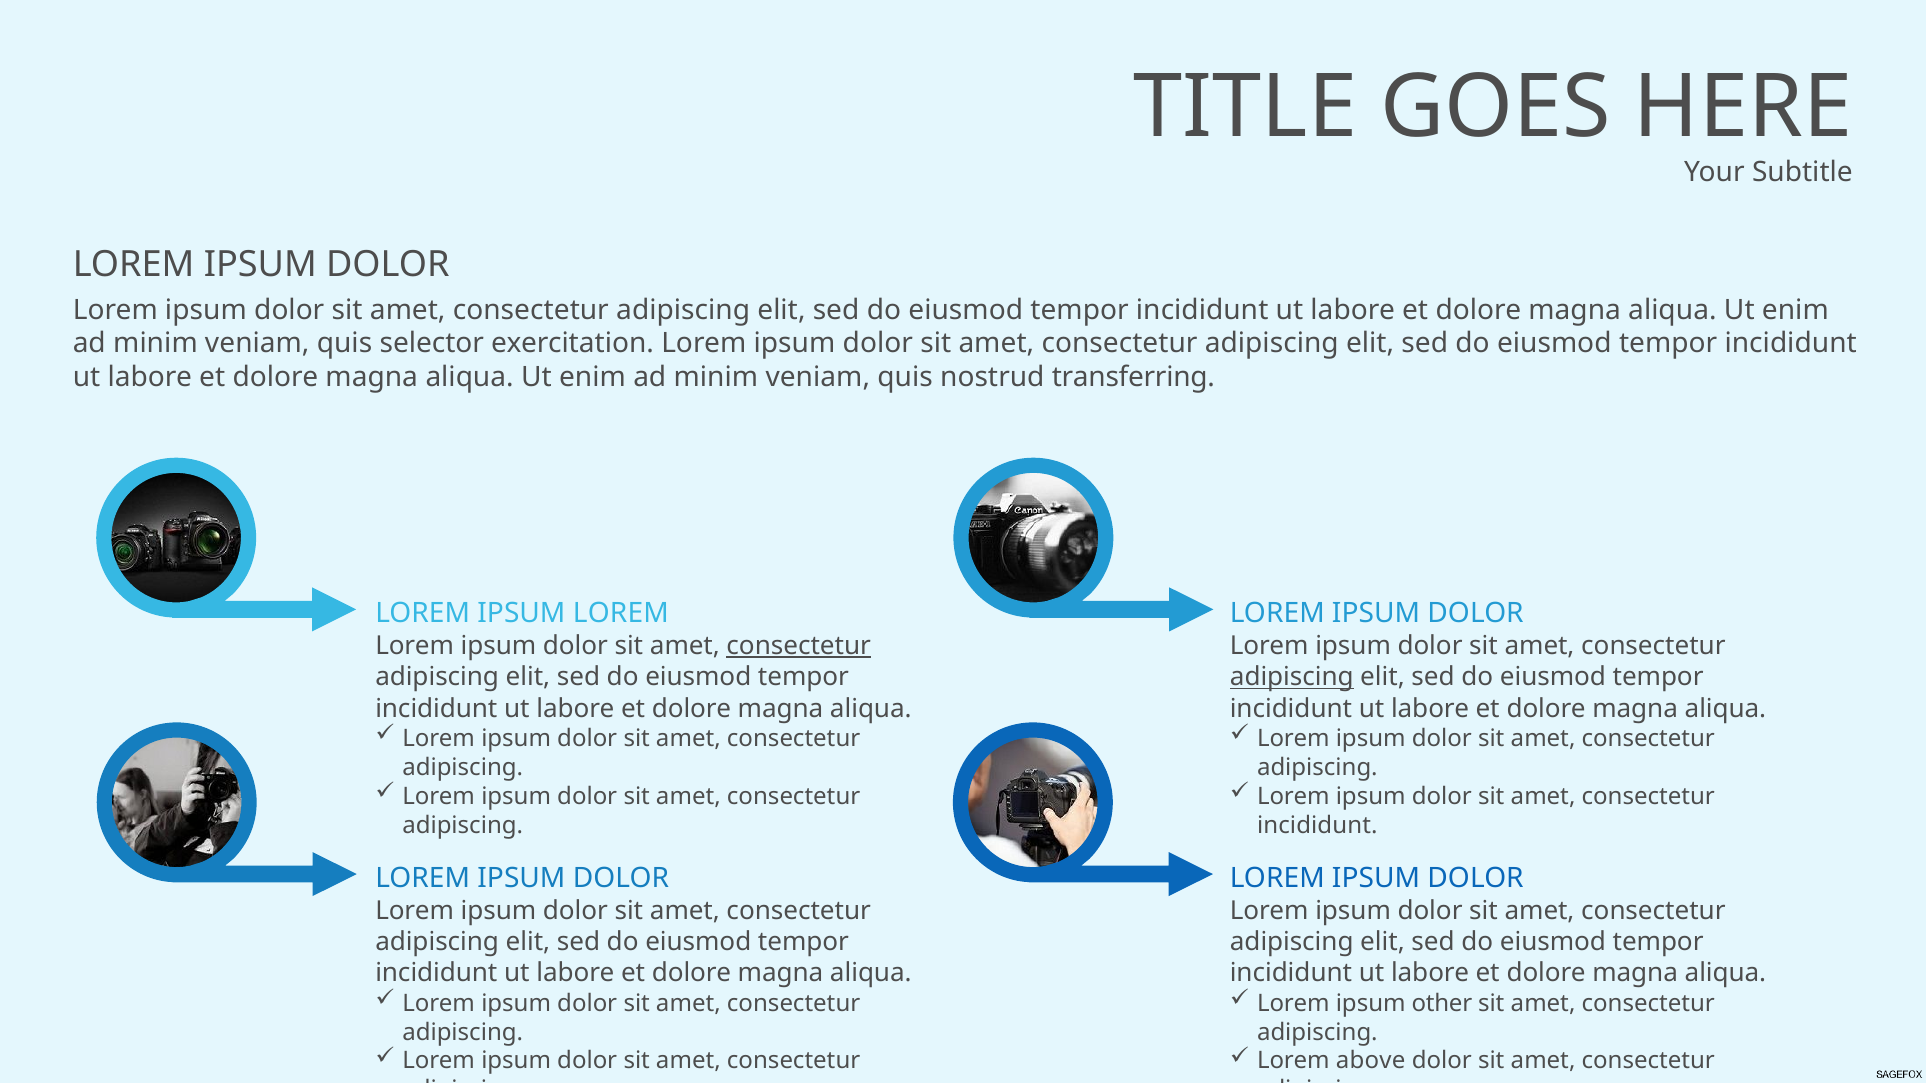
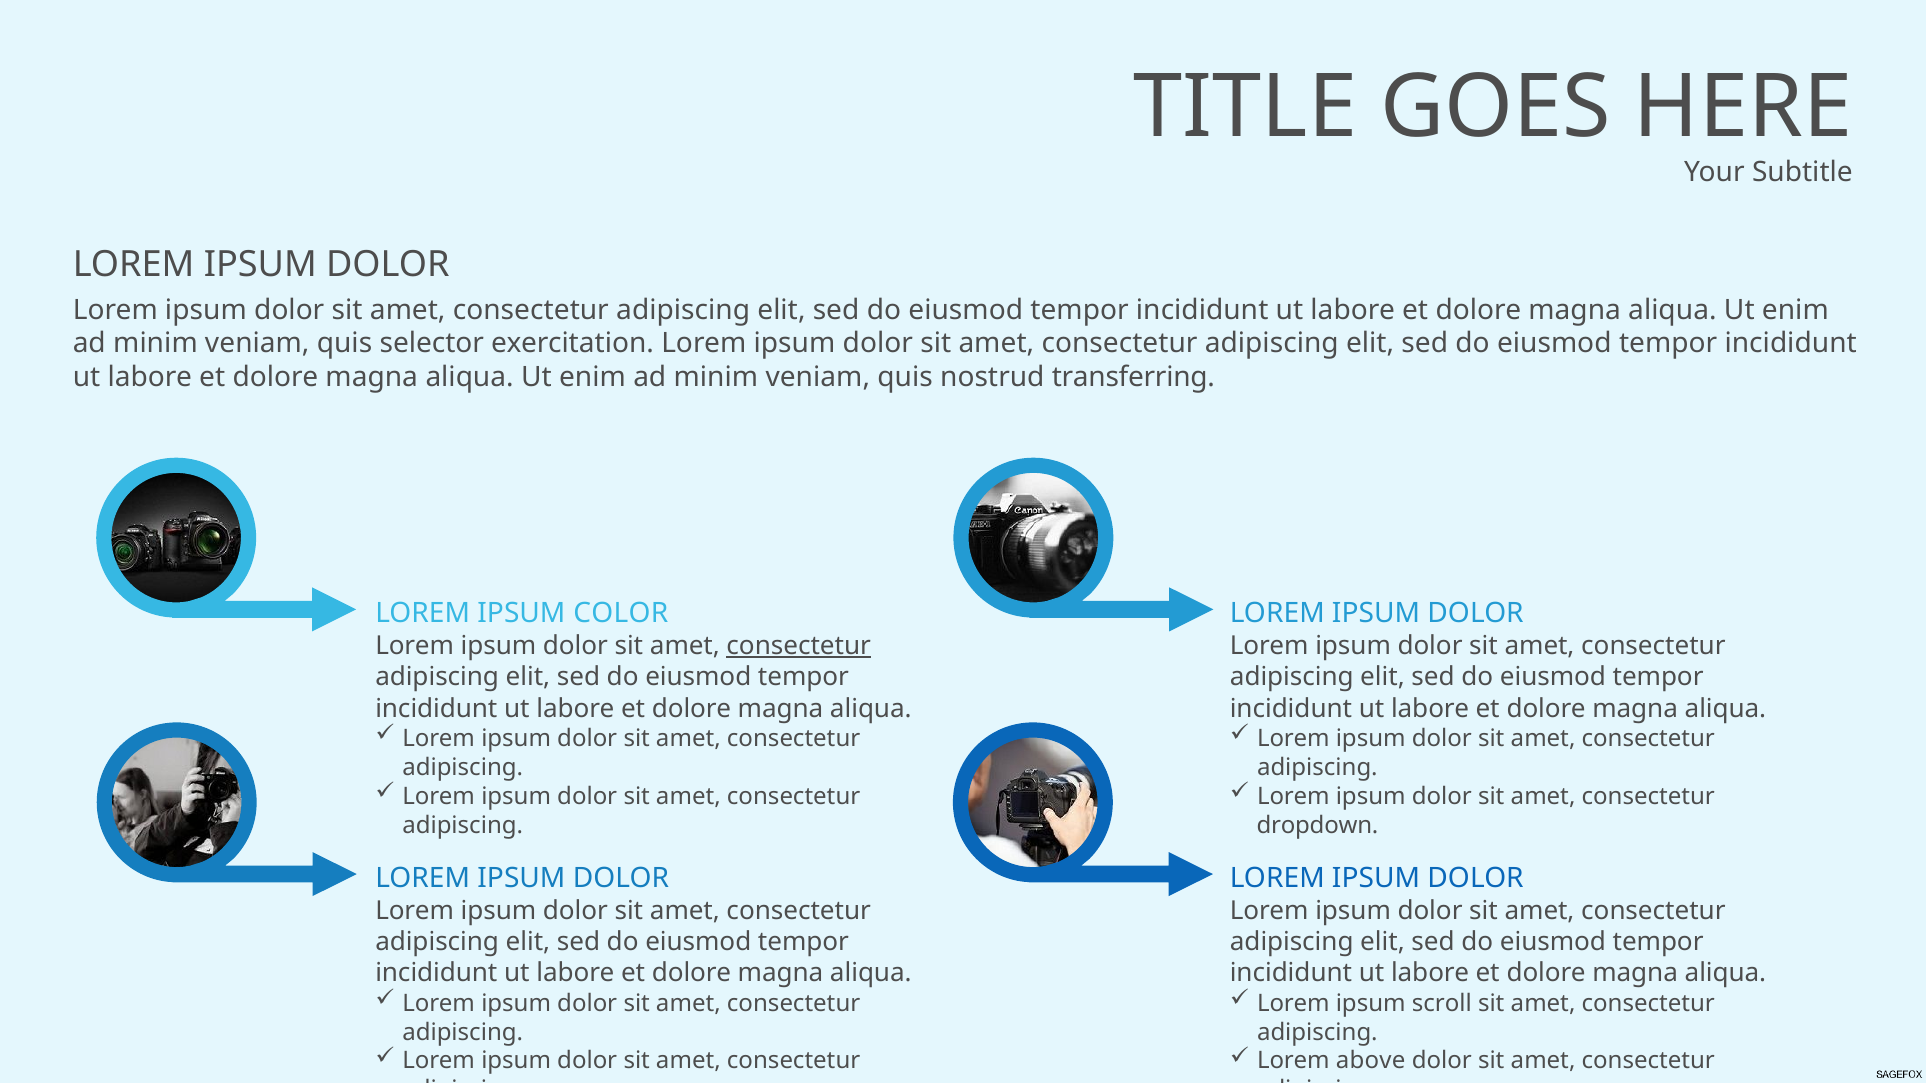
IPSUM LOREM: LOREM -> COLOR (621, 614)
adipiscing underline: present -> none (1292, 677)
incididunt: incididunt -> dropdown (1317, 825)
other: other -> scroll (1442, 1004)
